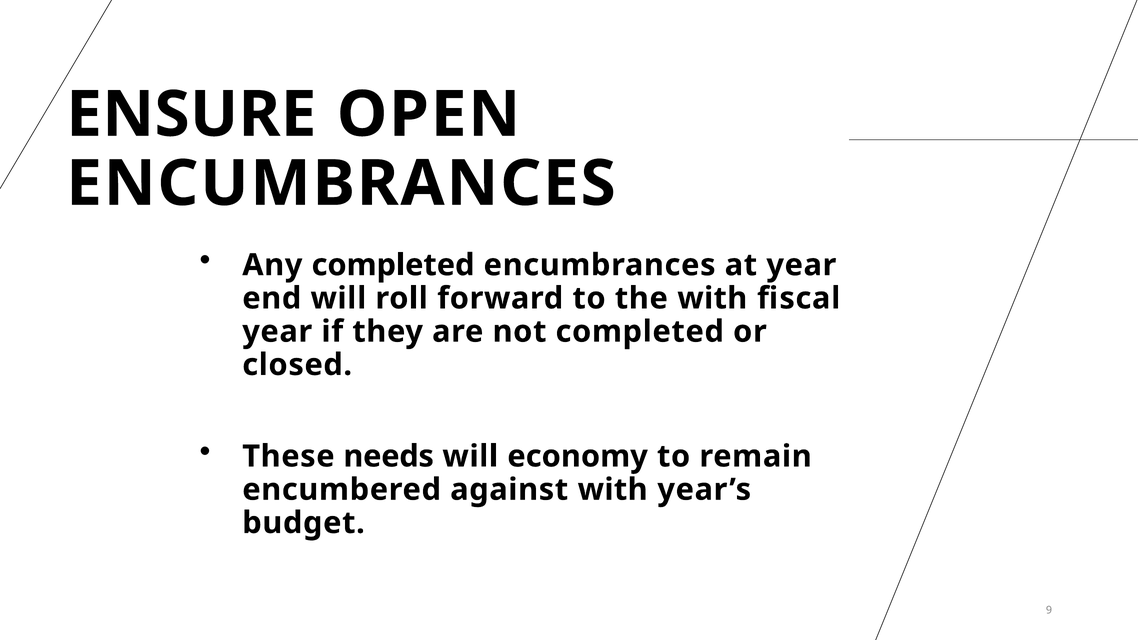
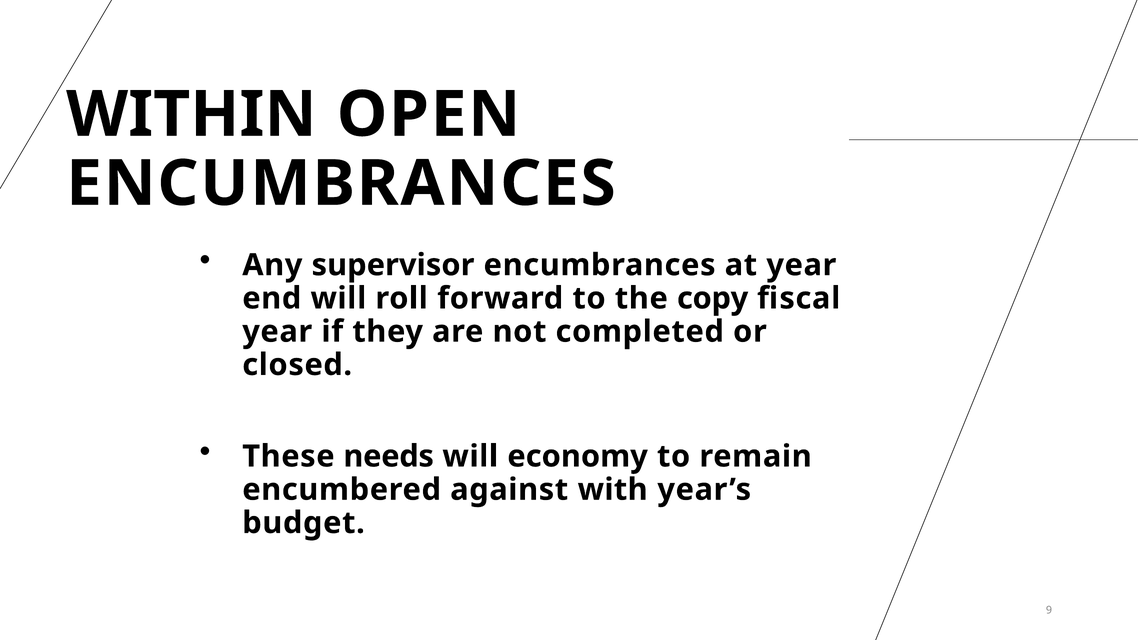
ENSURE: ENSURE -> WITHIN (191, 115)
Any completed: completed -> supervisor (393, 265)
the with: with -> copy (713, 298)
